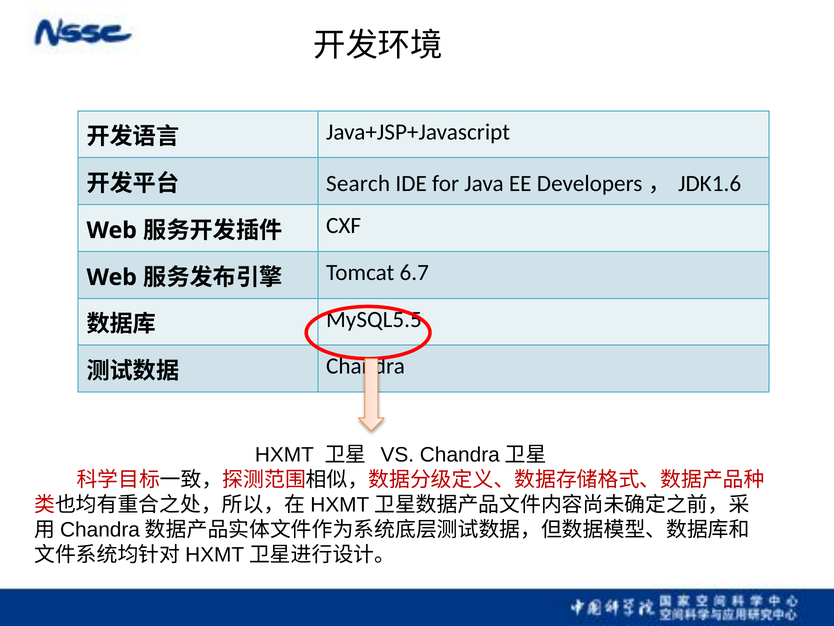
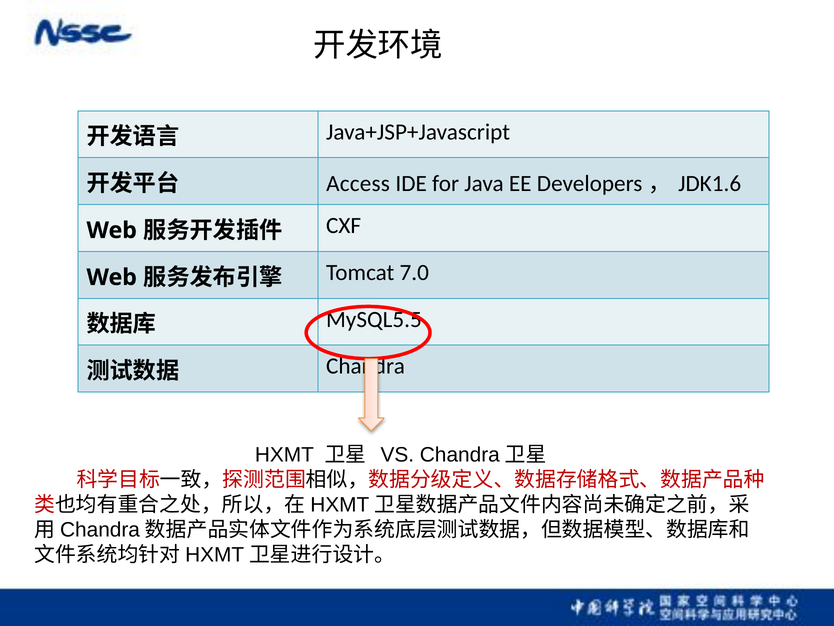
Search: Search -> Access (358, 183)
6.7: 6.7 -> 7.0 (414, 272)
